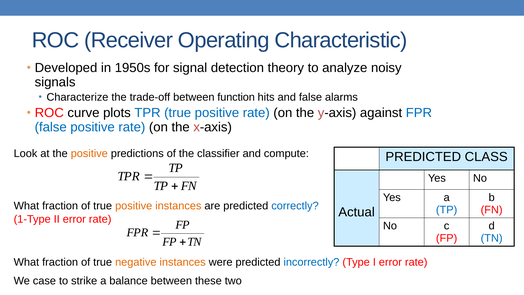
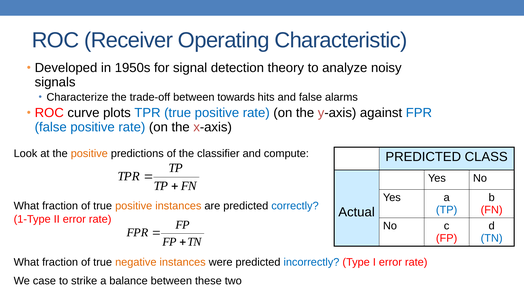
function: function -> towards (236, 97)
